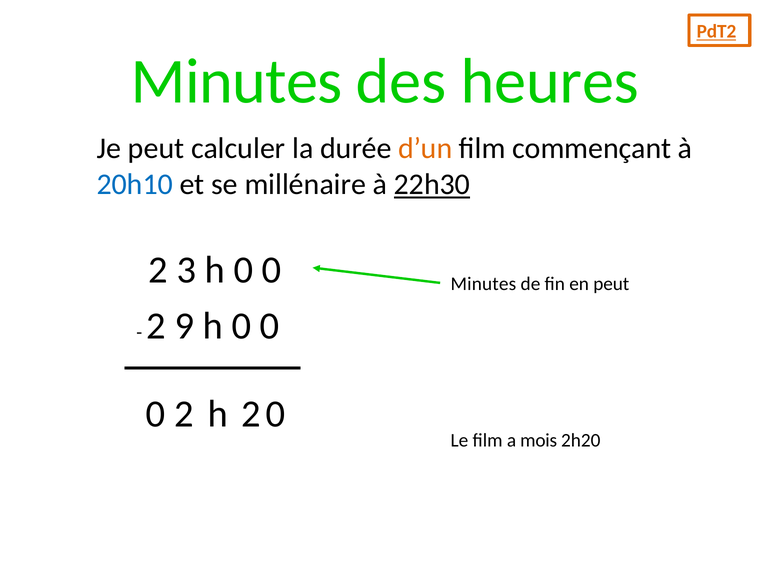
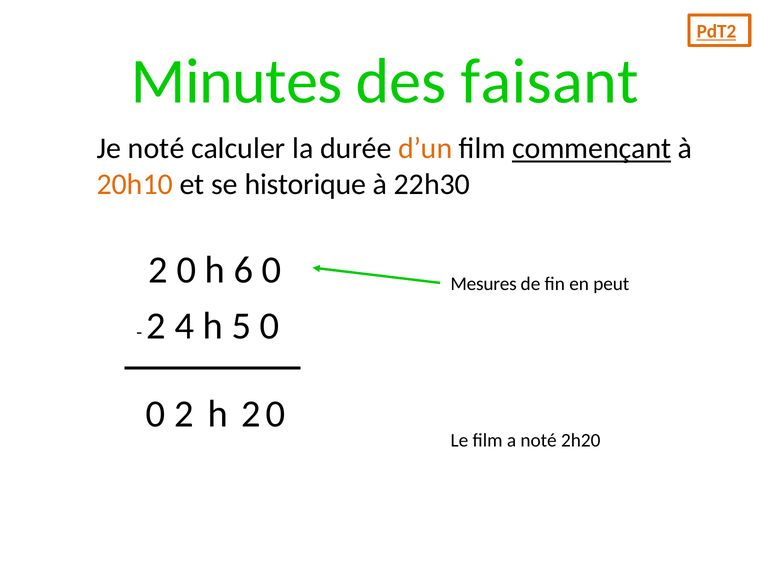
heures: heures -> faisant (550, 82)
Je peut: peut -> noté (156, 149)
commençant underline: none -> present (592, 149)
20h10 colour: blue -> orange (135, 185)
millénaire: millénaire -> historique (305, 185)
22h30 underline: present -> none (432, 185)
3: 3 -> 0 (186, 270)
0: 0 -> 6 (244, 270)
Minutes: Minutes -> Mesures (484, 284)
9: 9 -> 4 (184, 326)
0: 0 -> 5 (242, 326)
a mois: mois -> noté (539, 440)
